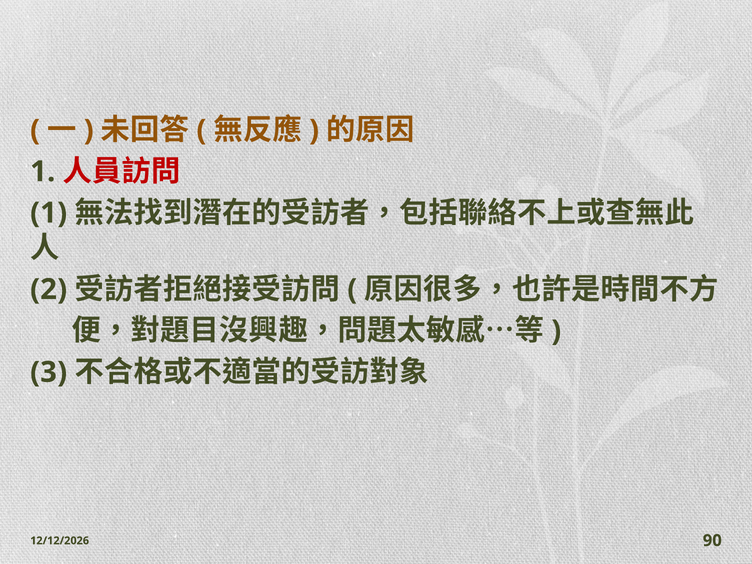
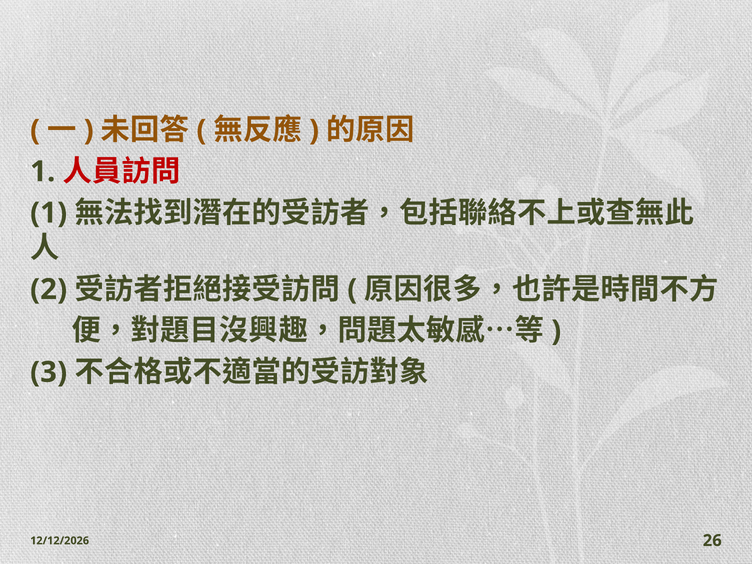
90: 90 -> 26 (712, 541)
